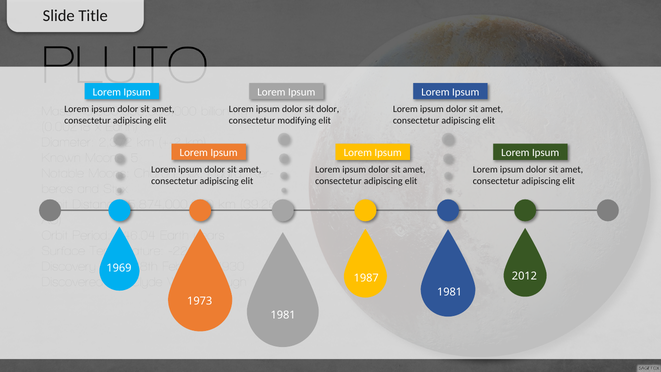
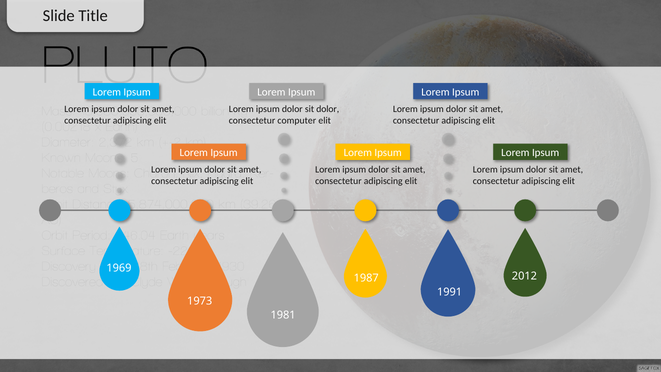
modifying: modifying -> computer (297, 120)
1981: 1981 -> 1991 (450, 292)
